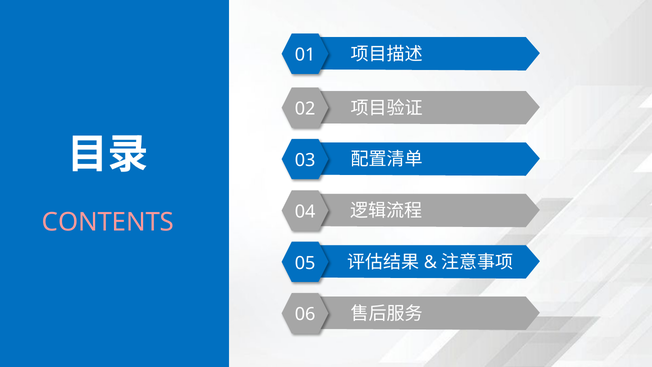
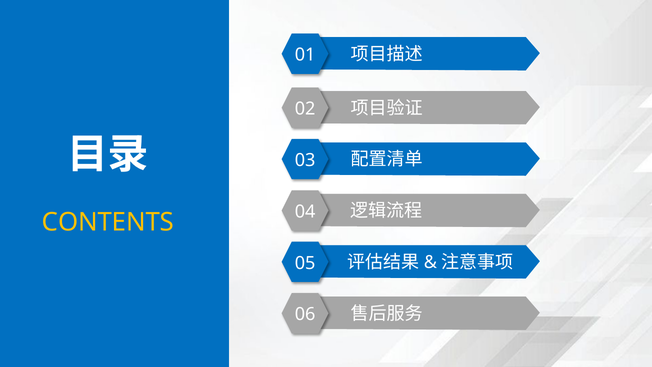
CONTENTS colour: pink -> yellow (108, 222)
